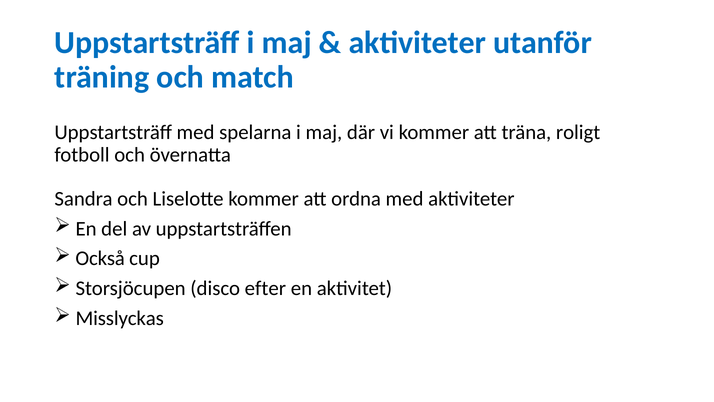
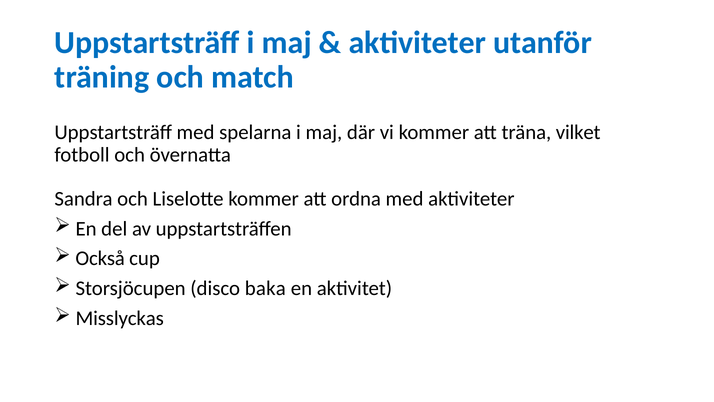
roligt: roligt -> vilket (578, 132)
efter: efter -> baka (265, 288)
